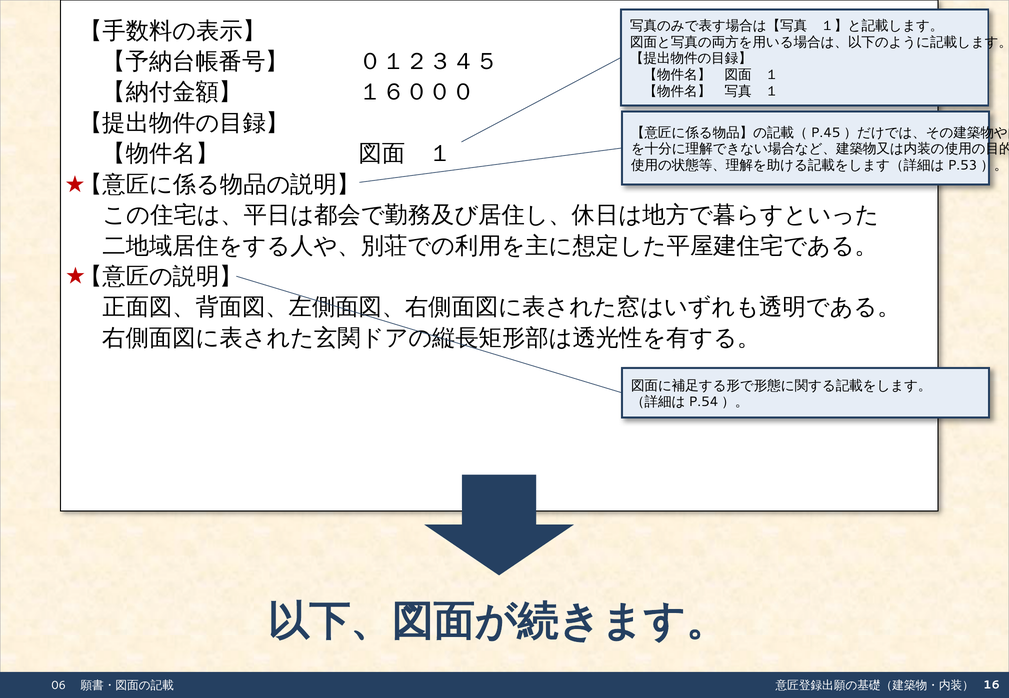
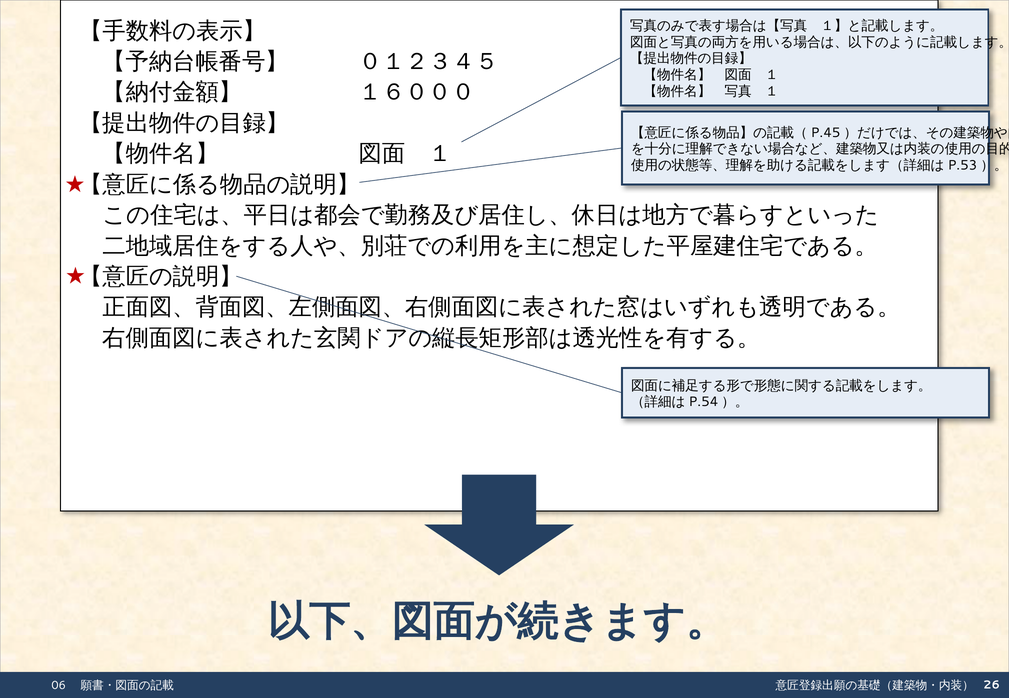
16: 16 -> 26 (991, 686)
